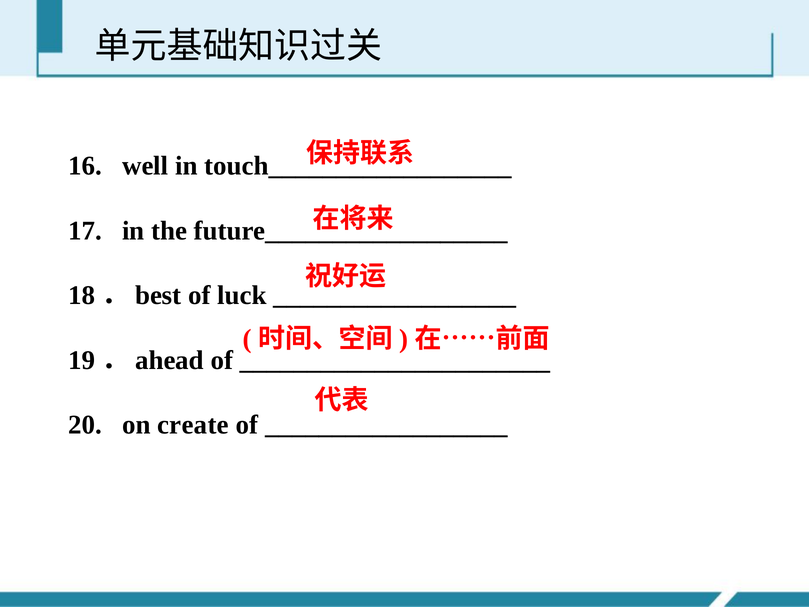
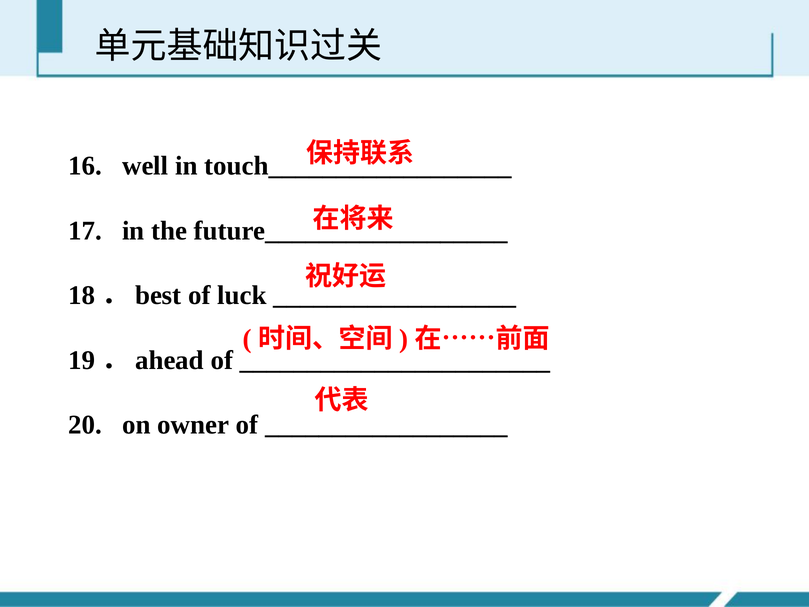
create: create -> owner (193, 425)
